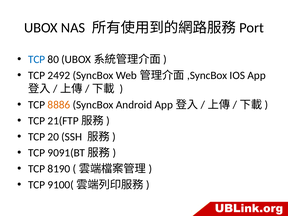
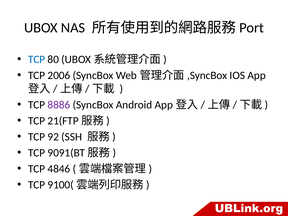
2492: 2492 -> 2006 (59, 75)
8886 colour: orange -> purple (59, 105)
20: 20 -> 92 (53, 137)
8190: 8190 -> 4846 (59, 169)
